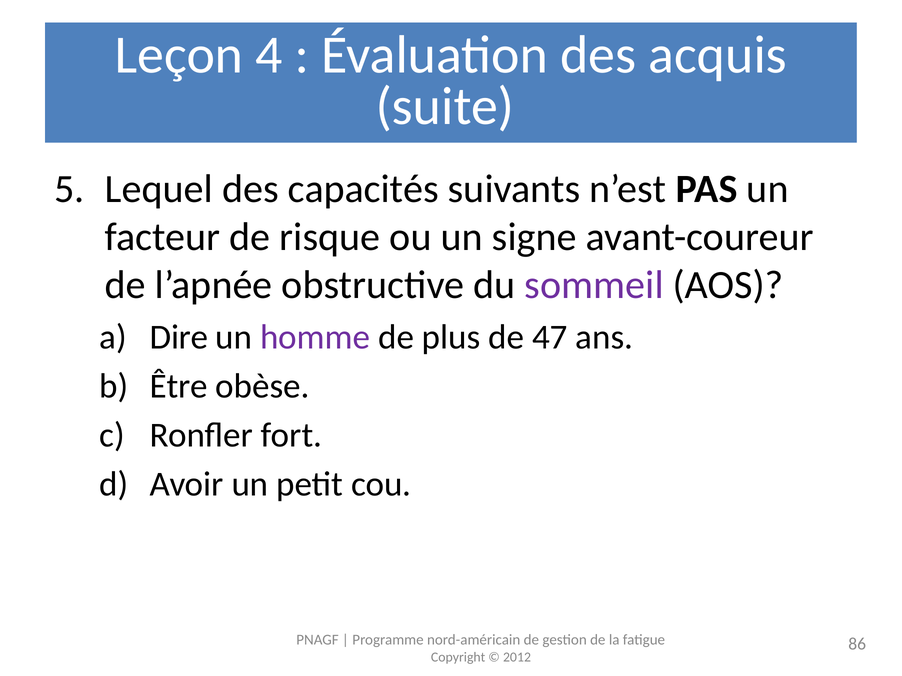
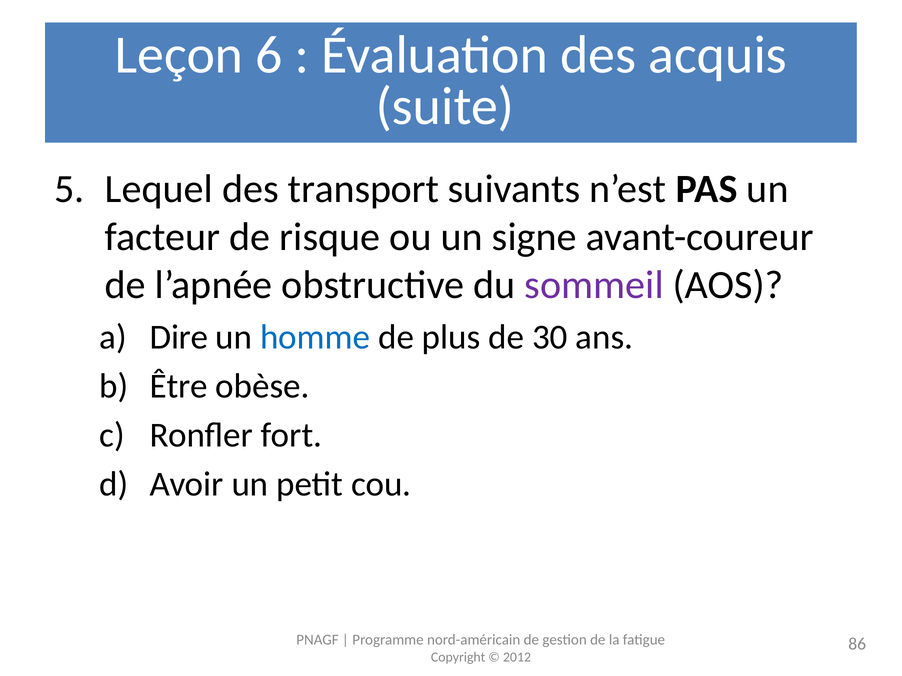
4: 4 -> 6 (269, 55)
capacités: capacités -> transport (363, 189)
homme colour: purple -> blue (315, 337)
47: 47 -> 30 (550, 337)
